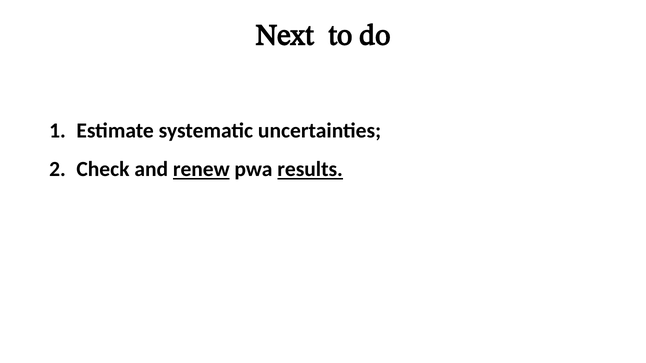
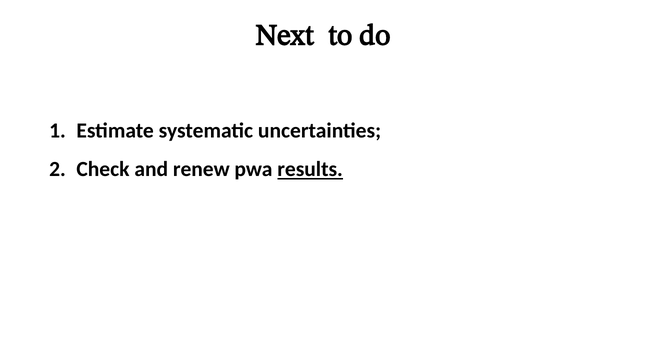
renew underline: present -> none (201, 170)
